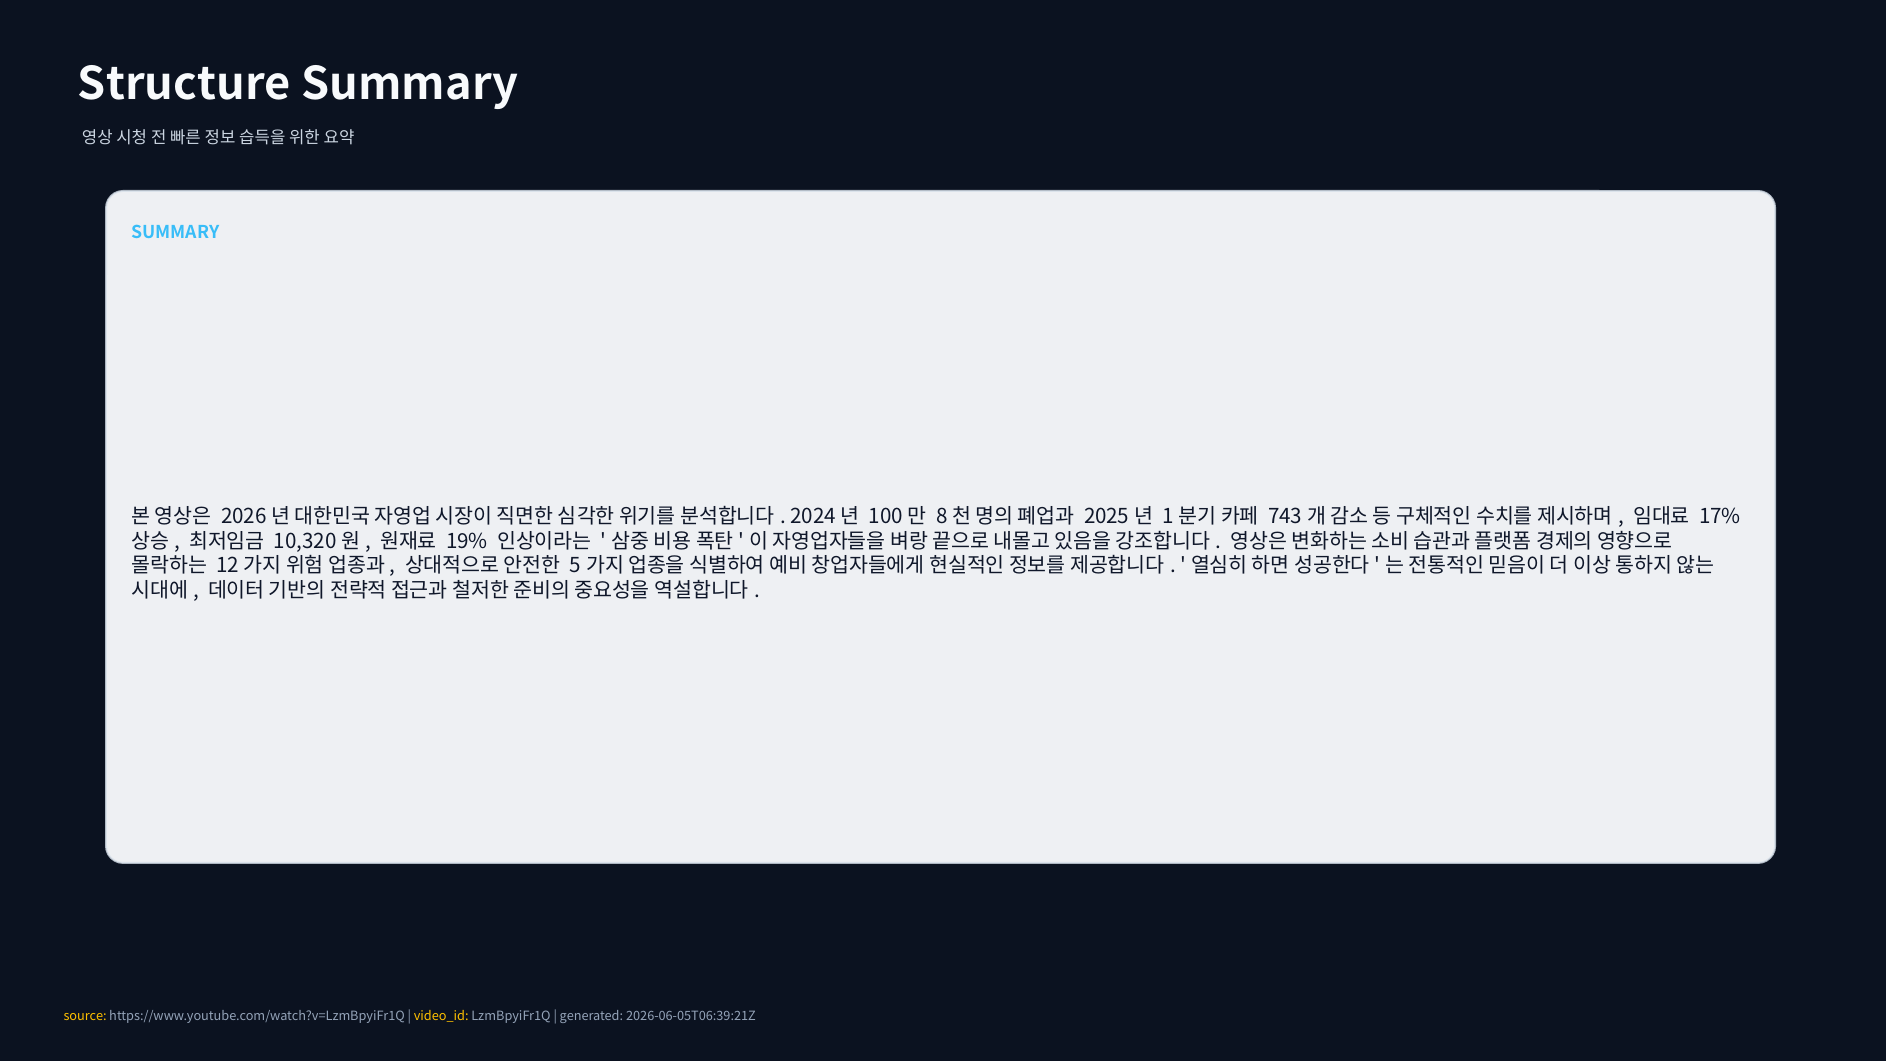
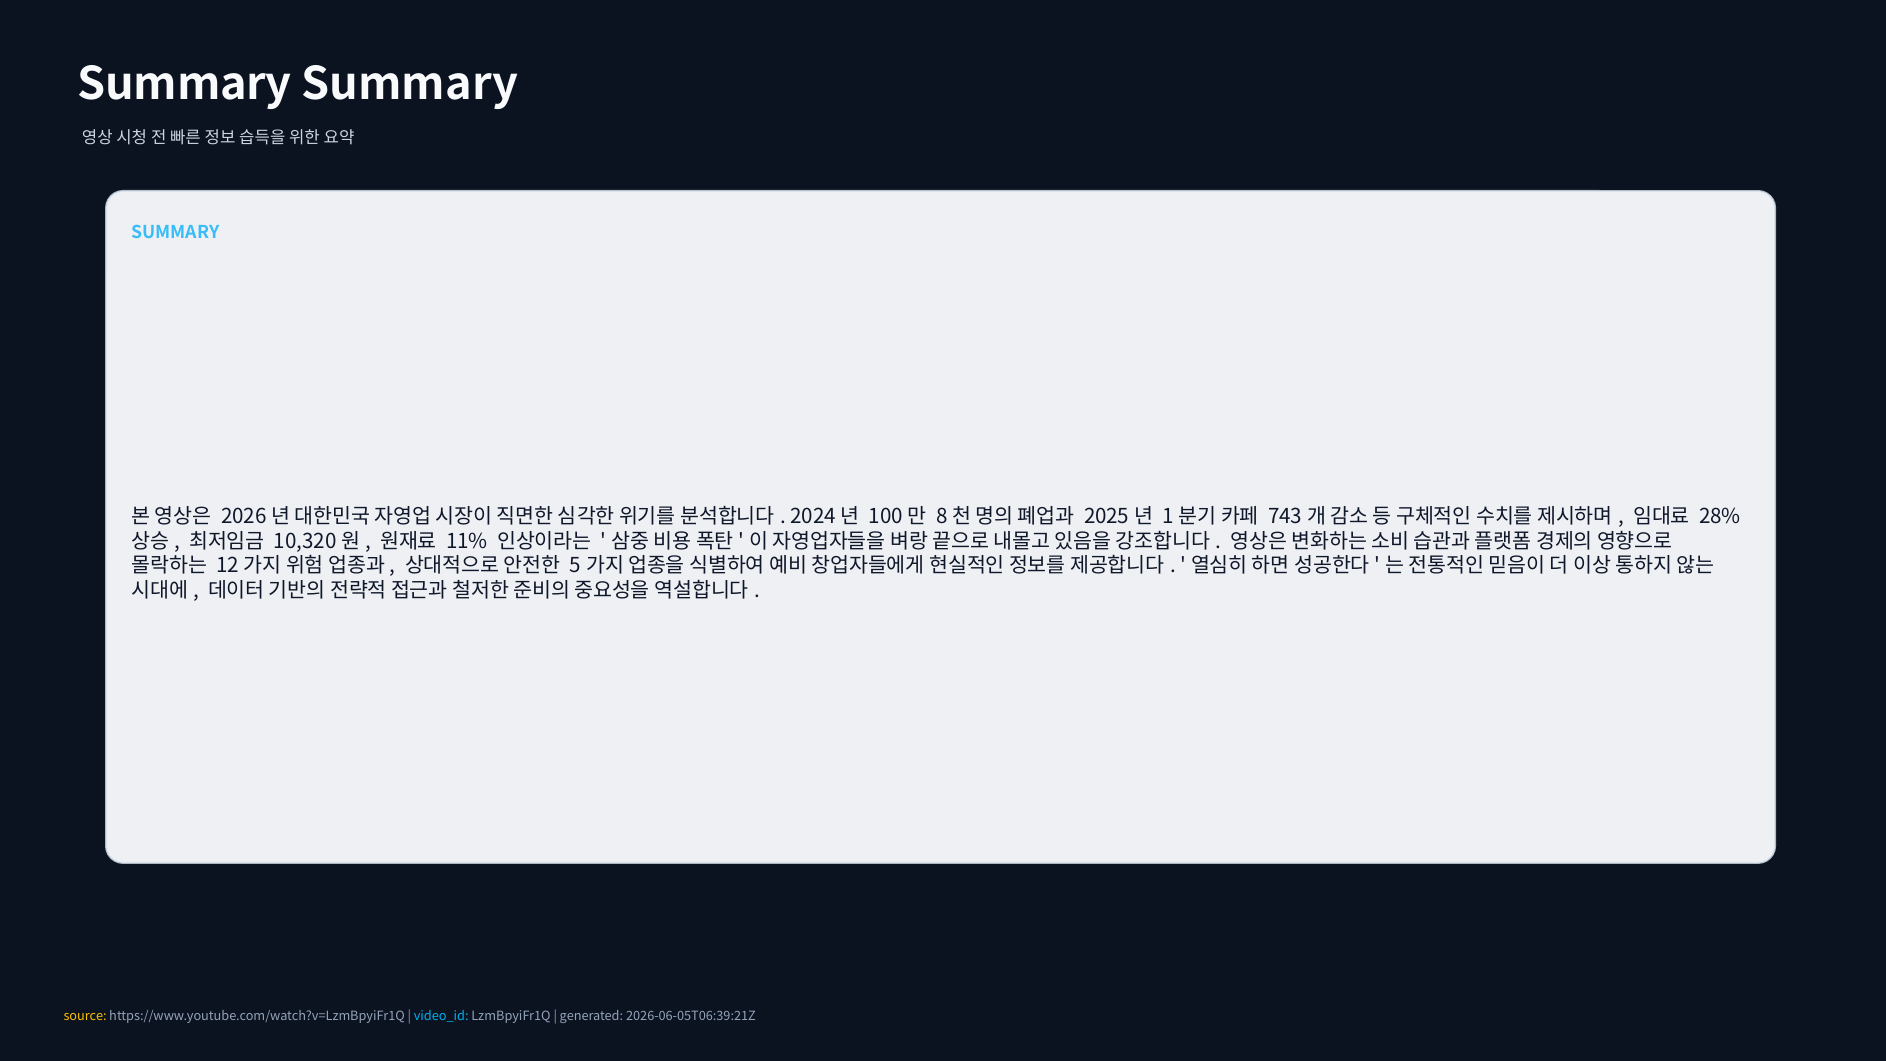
Structure: Structure -> Summary (185, 84)
17%: 17% -> 28% (1720, 517)
19%: 19% -> 11% (467, 541)
video_id colour: yellow -> light blue (441, 1016)
